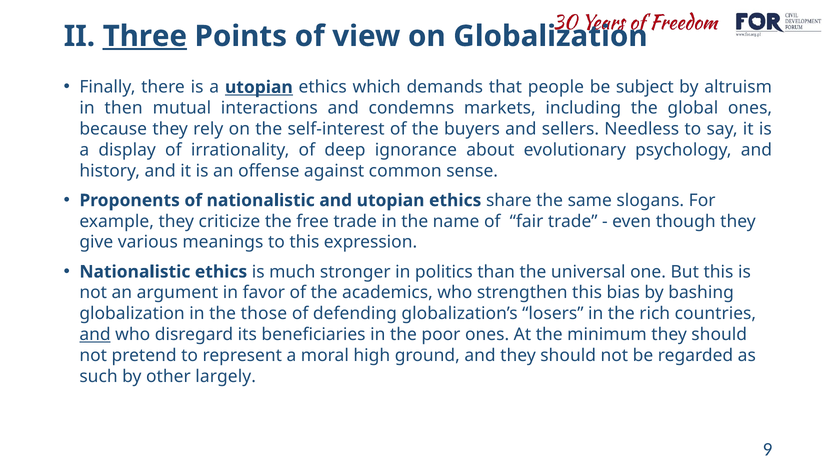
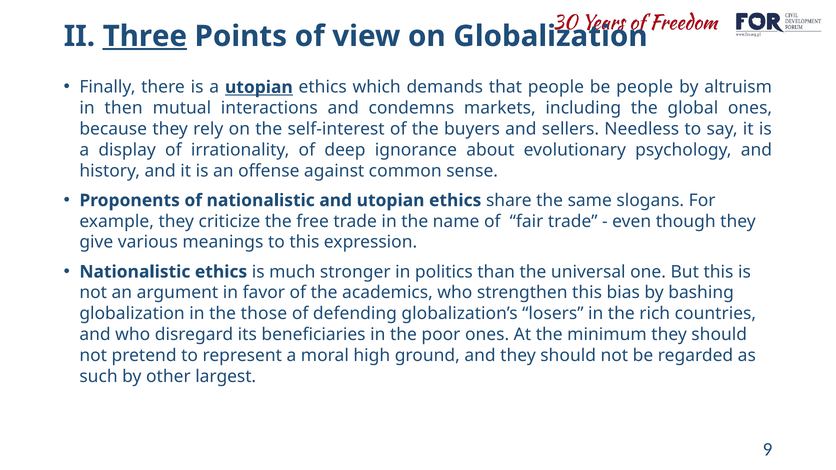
be subject: subject -> people (645, 87)
and underline: present -> none (95, 335)
largely: largely -> largest (226, 376)
